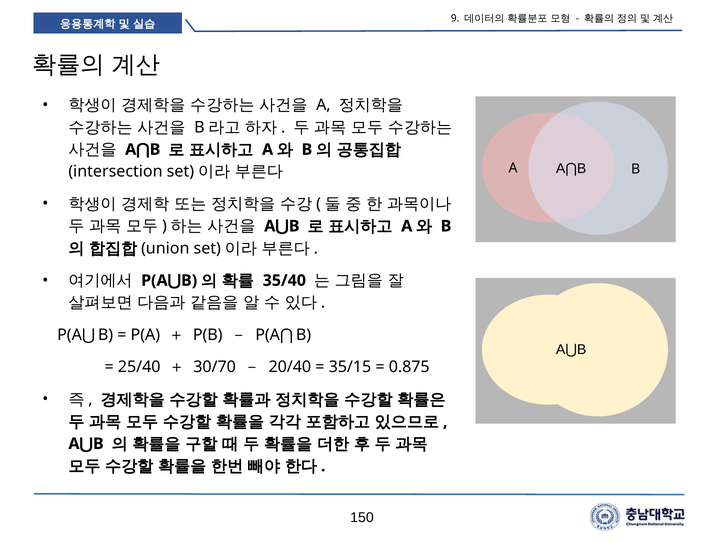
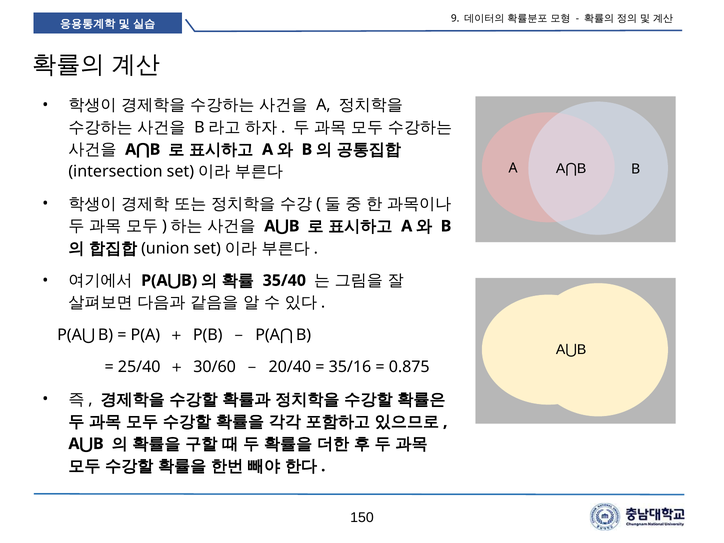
30/70: 30/70 -> 30/60 (215, 367)
35/15: 35/15 -> 35/16 (350, 367)
